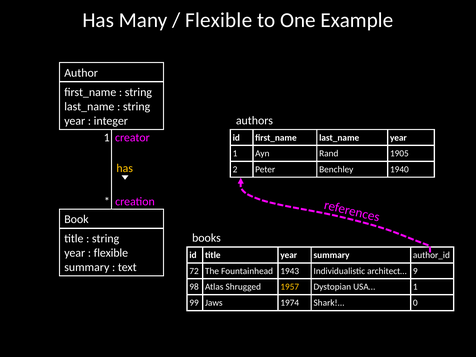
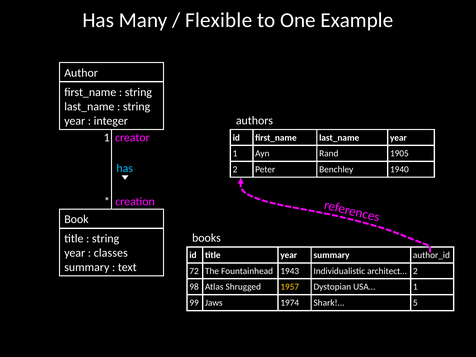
has colour: yellow -> light blue (125, 168)
flexible: flexible -> classes (111, 253)
architect… 9: 9 -> 2 (415, 271)
0: 0 -> 5 (415, 303)
